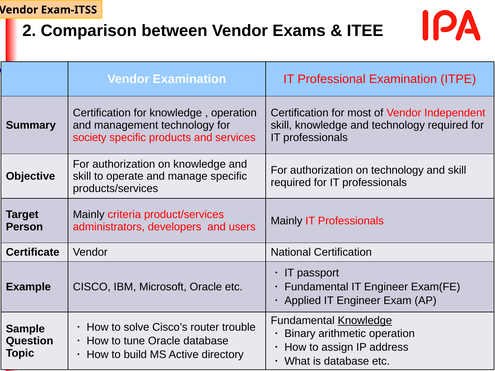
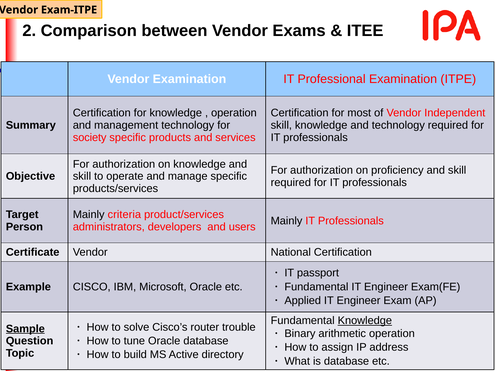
Exam-ITSS: Exam-ITSS -> Exam-ITPE (69, 10)
on technology: technology -> proficiency (397, 170)
Sample underline: none -> present (25, 329)
